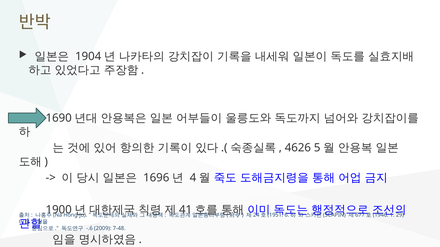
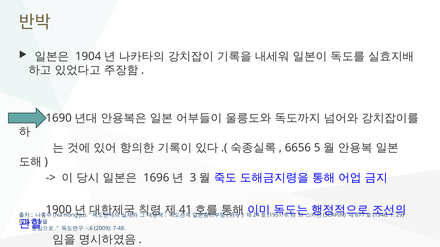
4626: 4626 -> 6656 (298, 148)
4: 4 -> 3 (193, 178)
